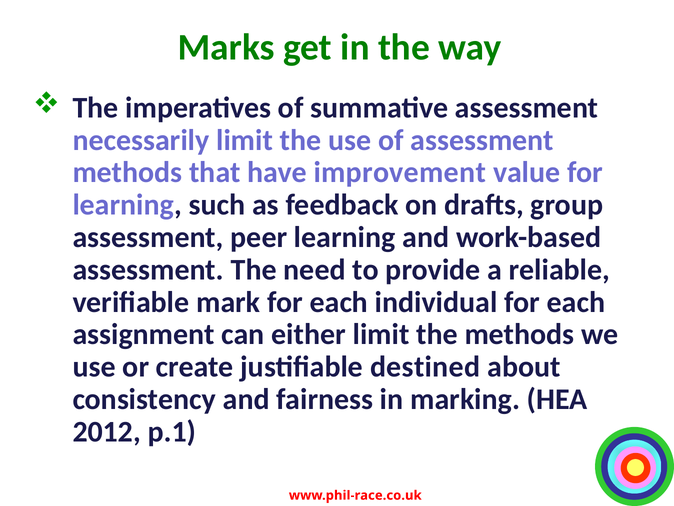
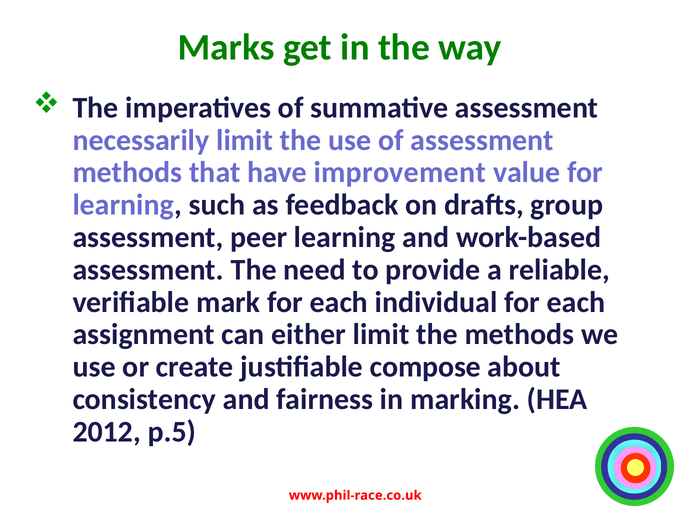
destined: destined -> compose (425, 367)
p.1: p.1 -> p.5 (172, 431)
